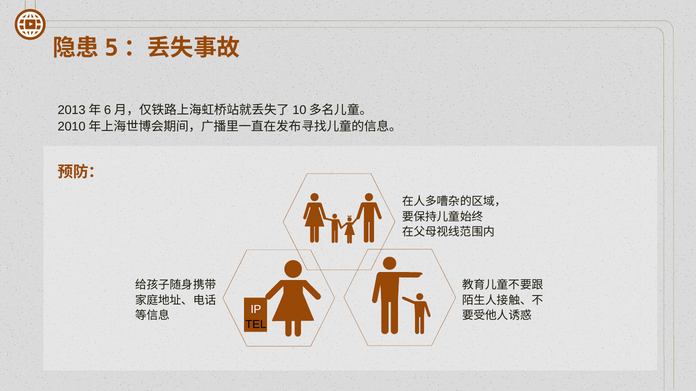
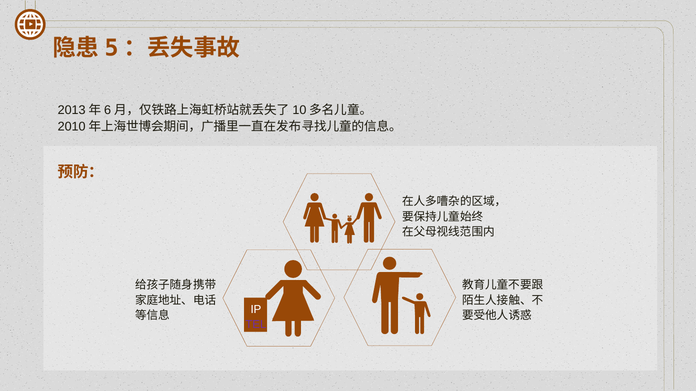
TEL colour: black -> purple (256, 325)
